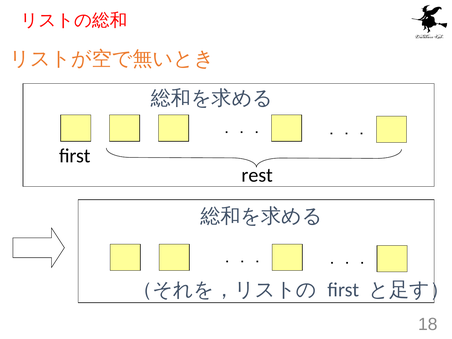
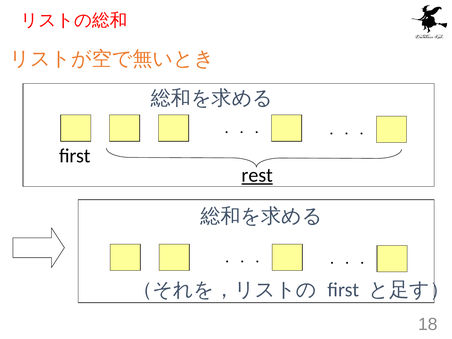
rest underline: none -> present (257, 175)
